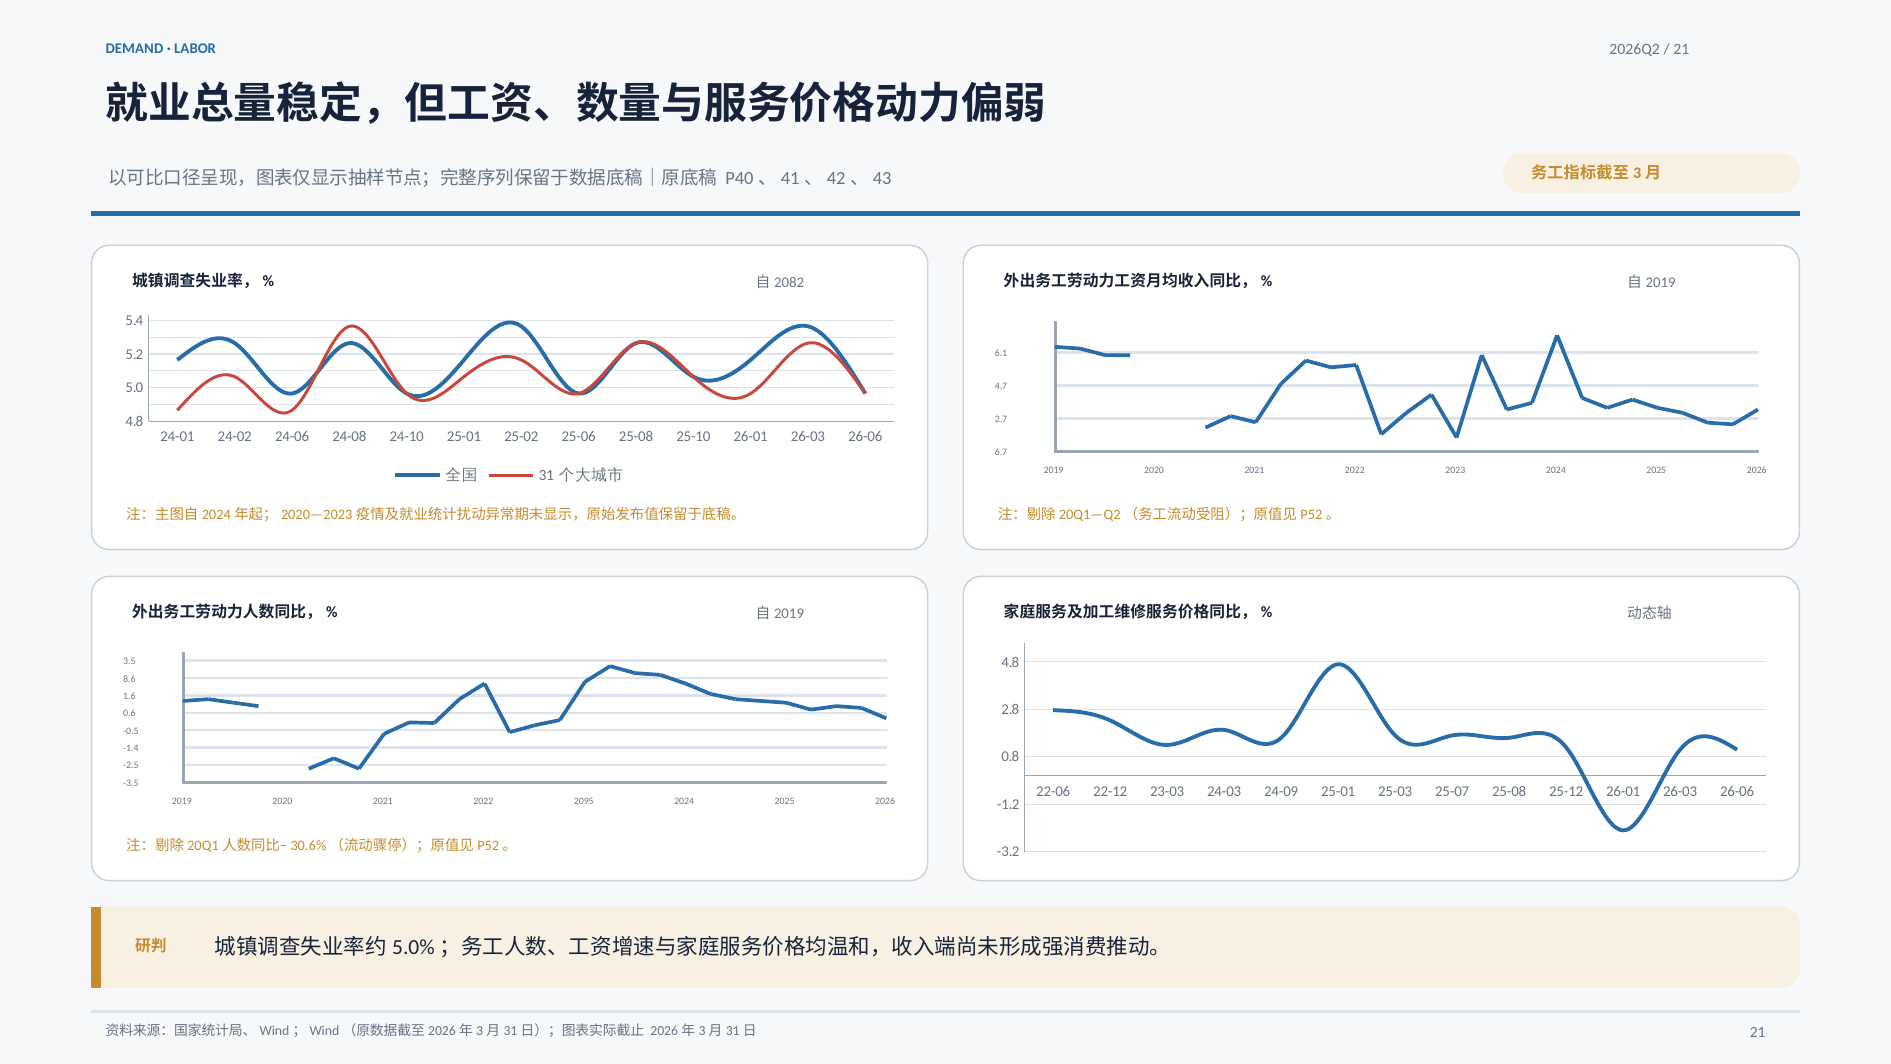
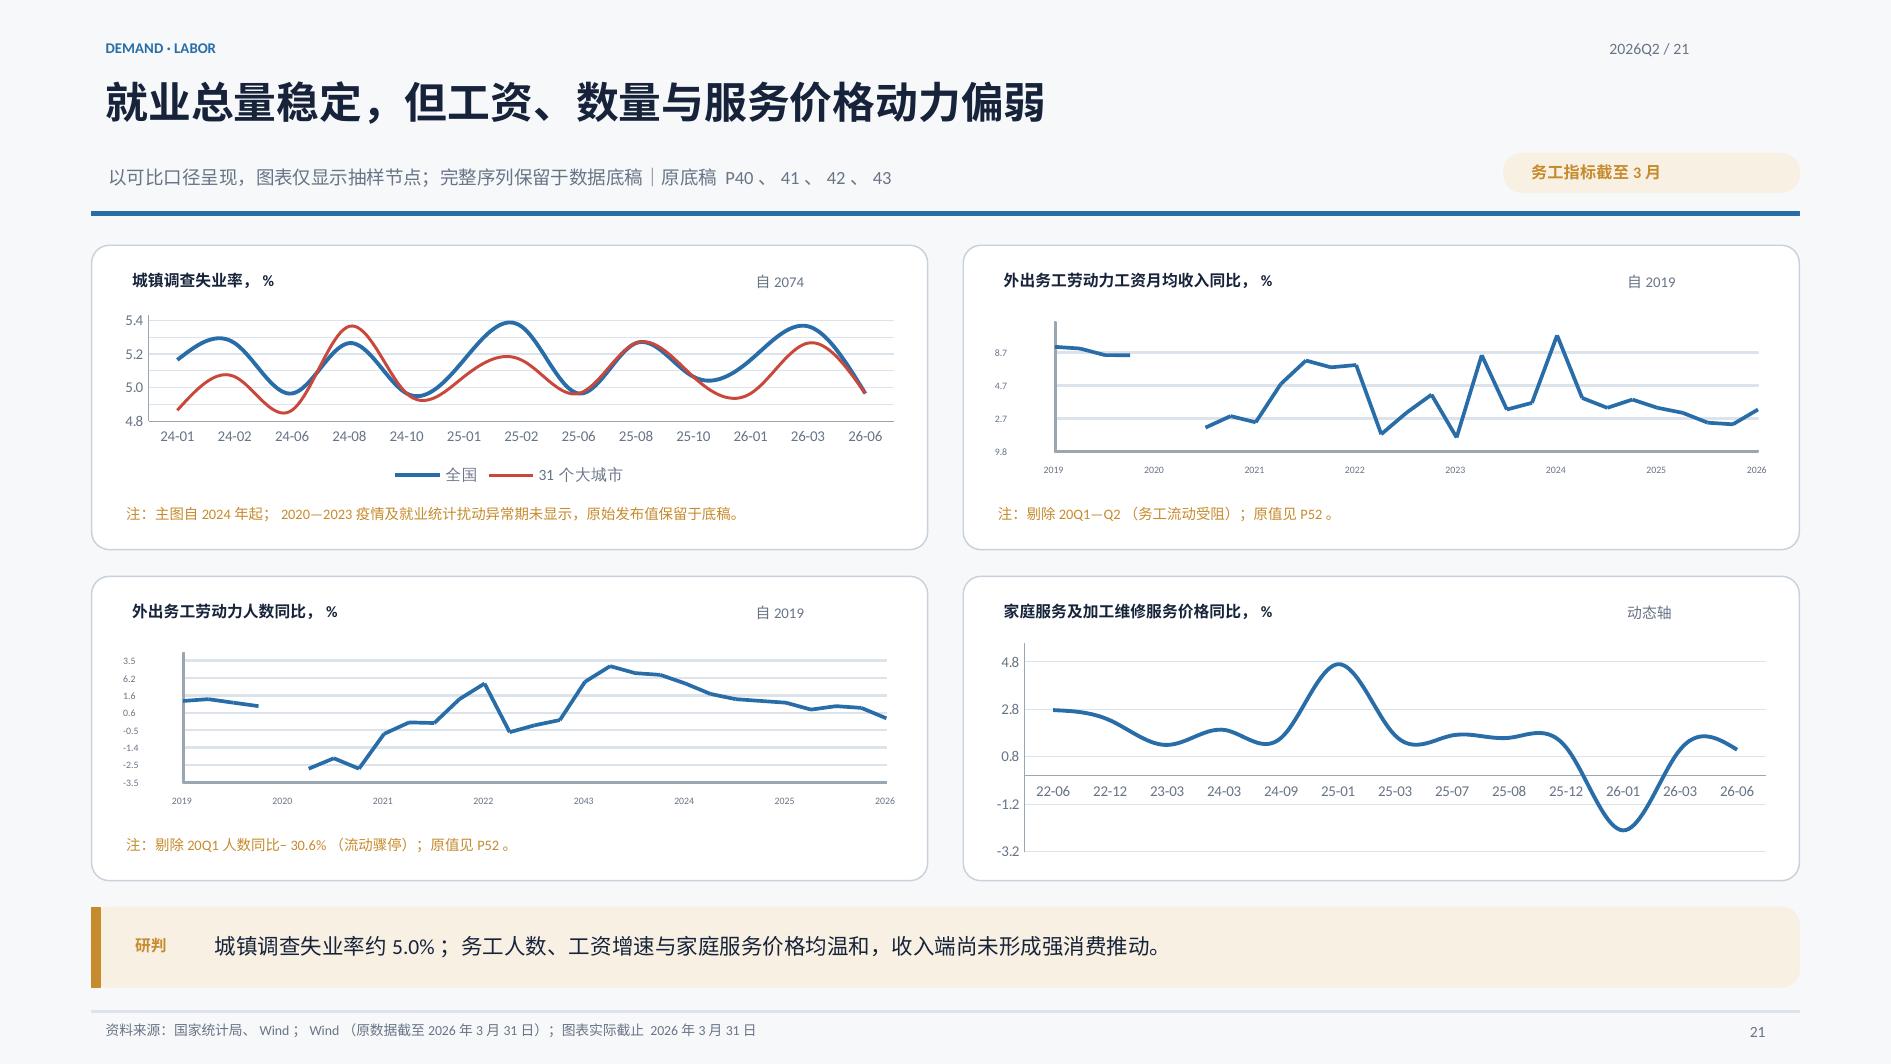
2082: 2082 -> 2074 (789, 282)
6.1: 6.1 -> 8.7 (1001, 353)
6.7: 6.7 -> 9.8 (1001, 452)
8.6: 8.6 -> 6.2 (129, 679)
2095: 2095 -> 2043 (584, 801)
